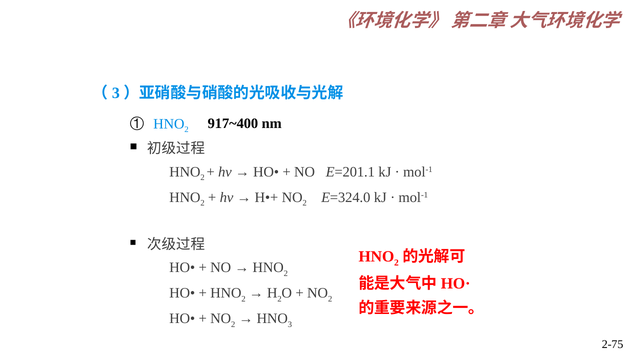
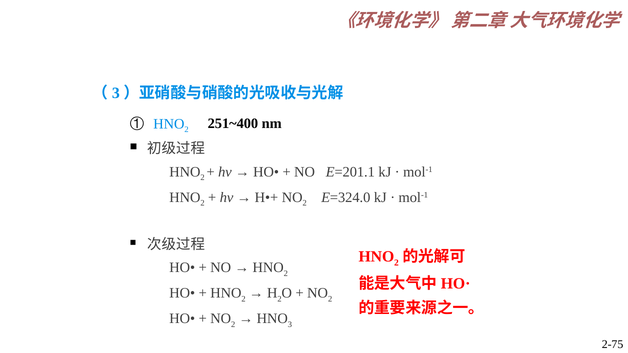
917~400: 917~400 -> 251~400 (233, 123)
